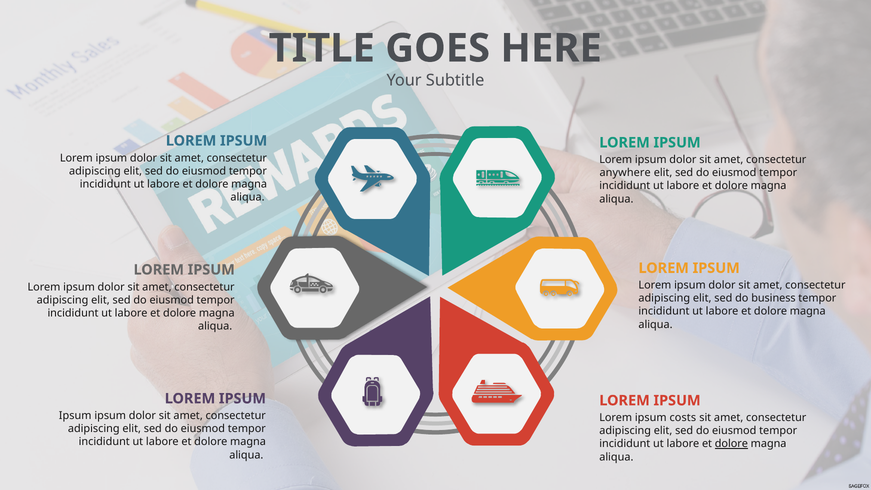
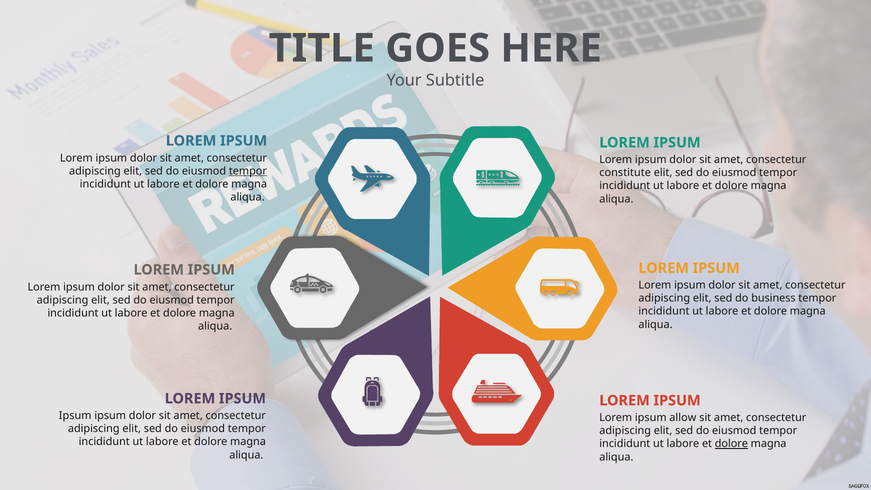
tempor underline: none -> present (248, 171)
anywhere: anywhere -> constitute (625, 173)
costs: costs -> allow (683, 418)
